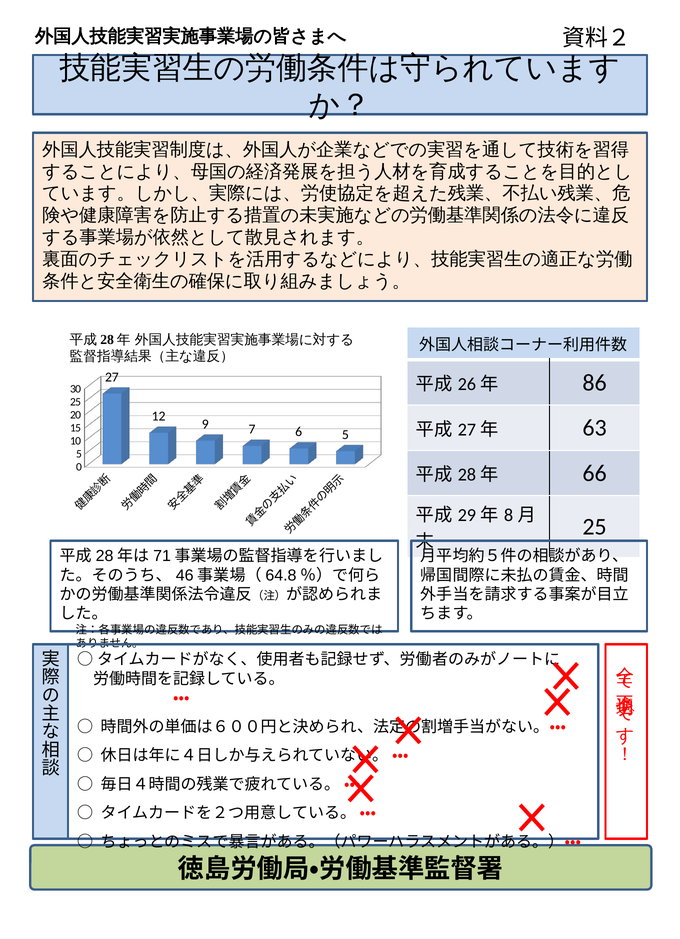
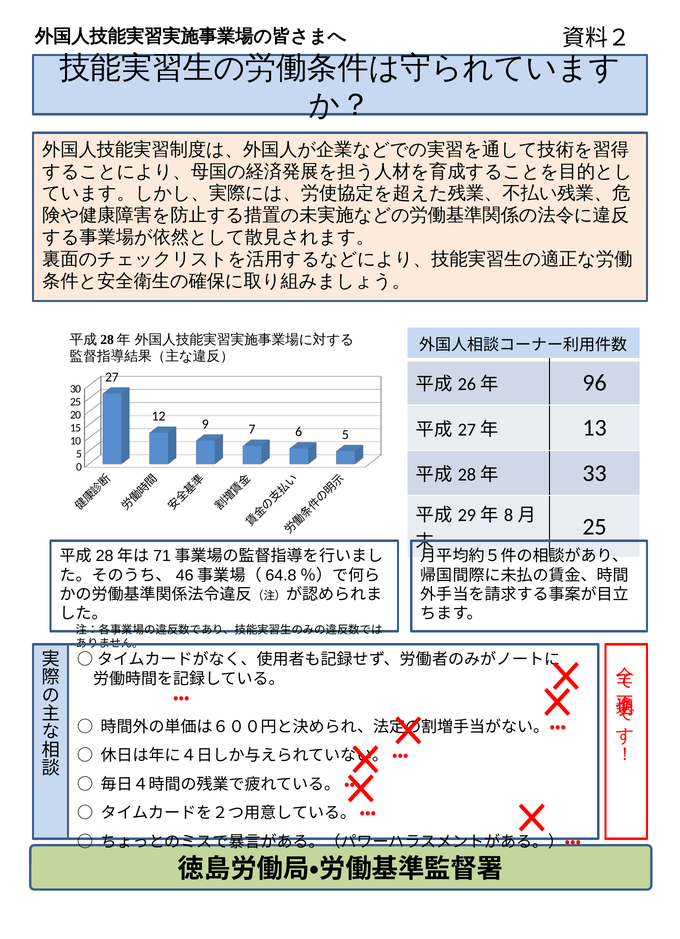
86: 86 -> 96 (595, 383)
63: 63 -> 13 (595, 428)
66: 66 -> 33 (595, 473)
